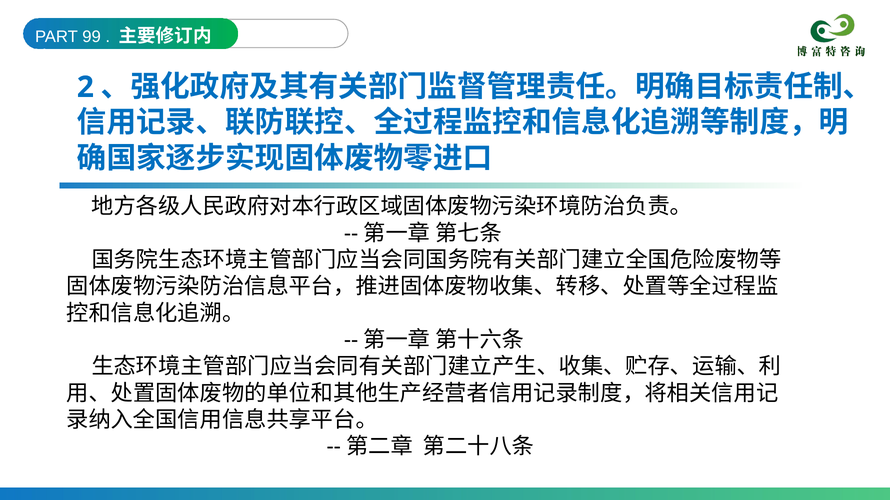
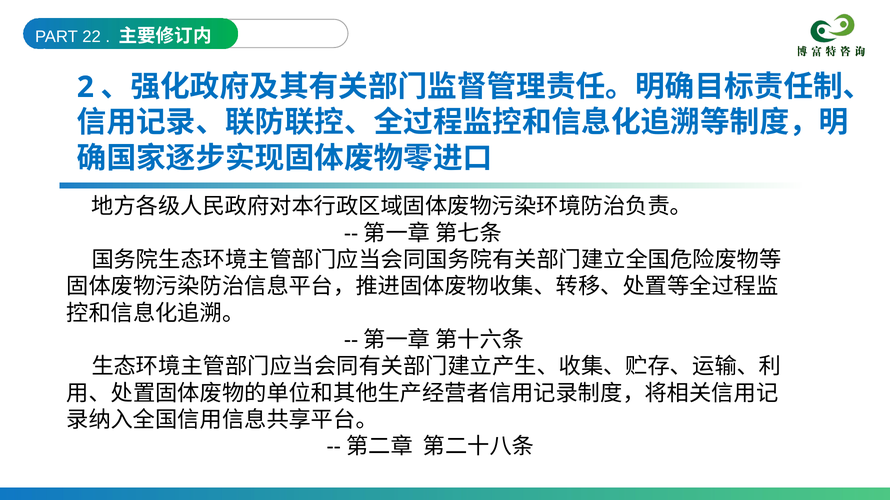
99: 99 -> 22 (92, 37)
